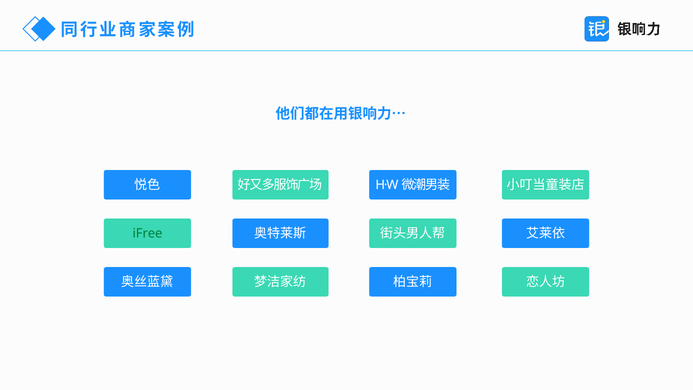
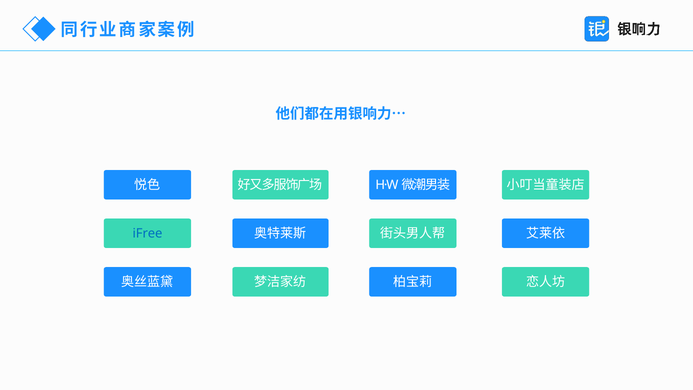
iFree colour: green -> blue (147, 233)
